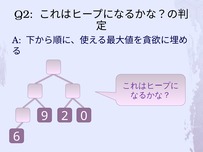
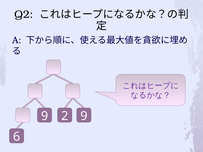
9 0: 0 -> 9 (84, 116)
